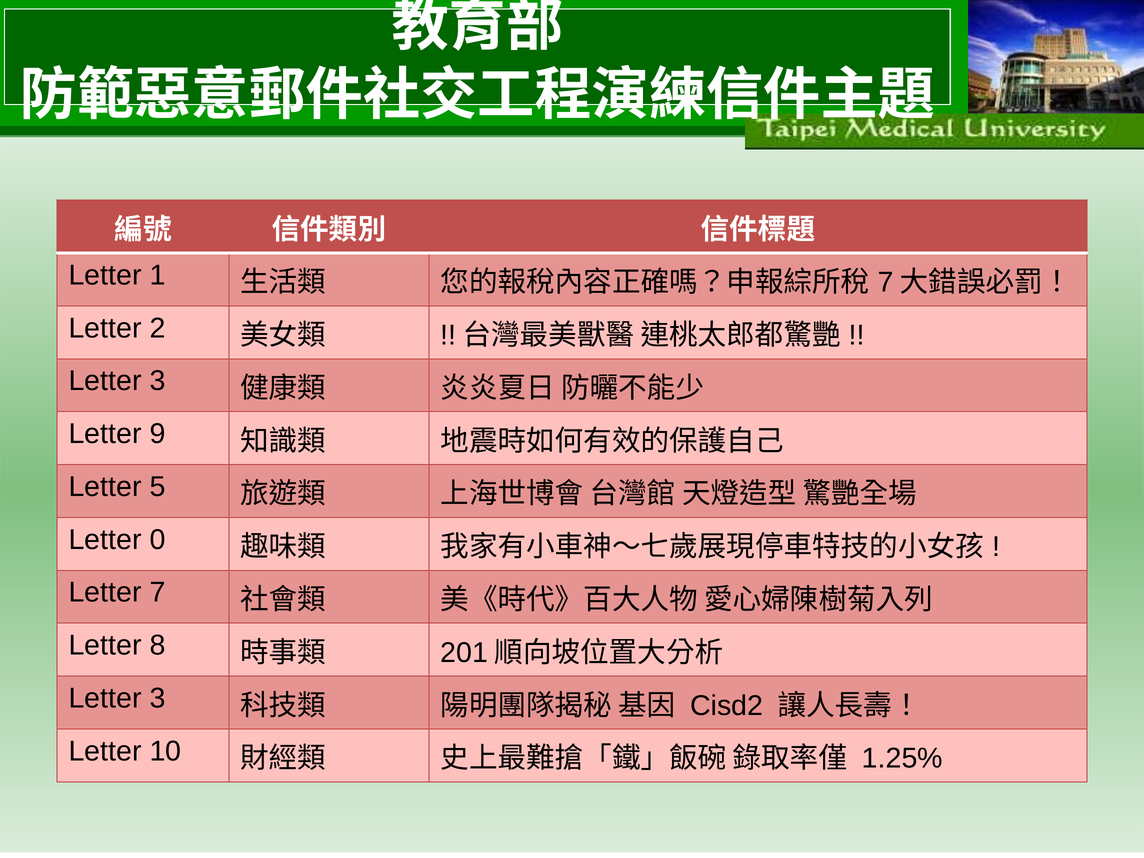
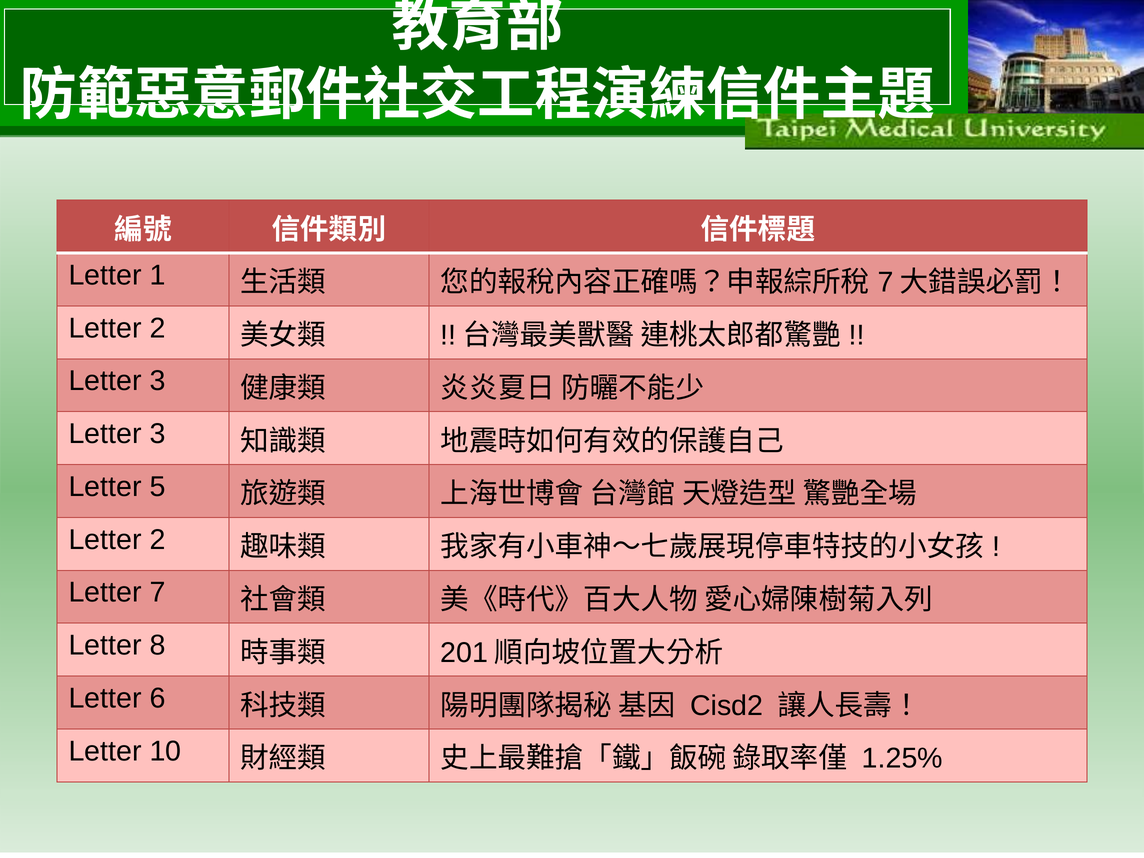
9: 9 -> 3 (158, 434)
0: 0 -> 2 (158, 540)
3: 3 -> 6 (158, 698)
